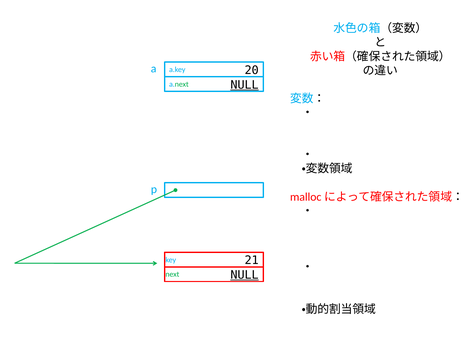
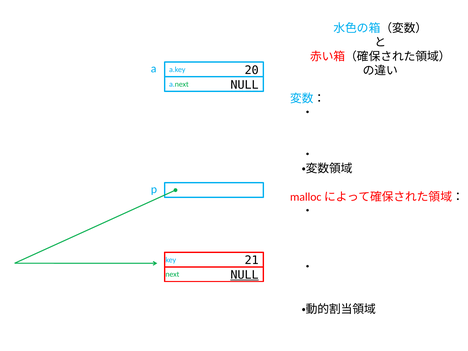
NULL underline: present -> none (245, 85)
